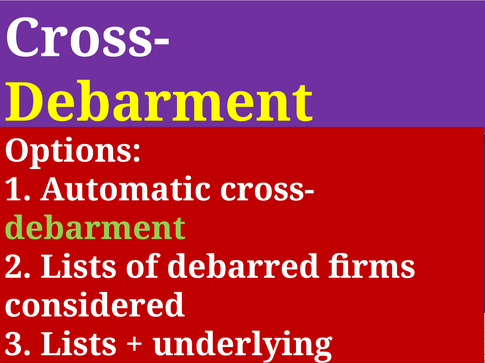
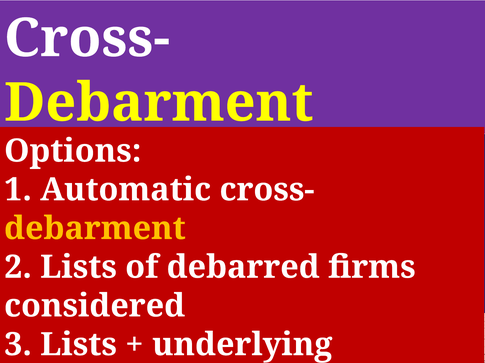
debarment colour: light green -> yellow (95, 229)
